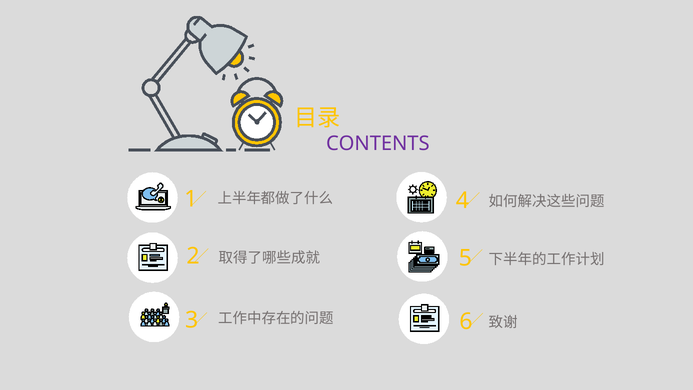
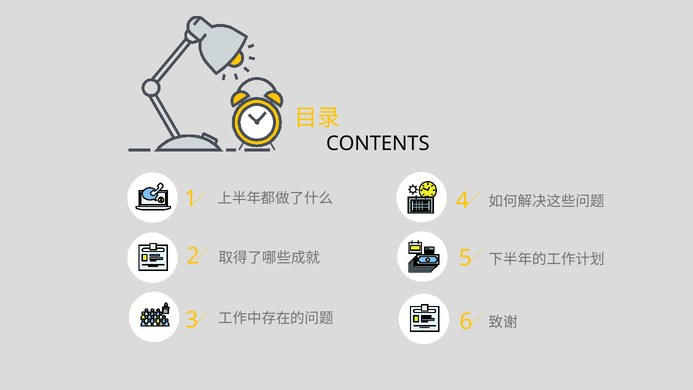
CONTENTS colour: purple -> black (378, 144)
